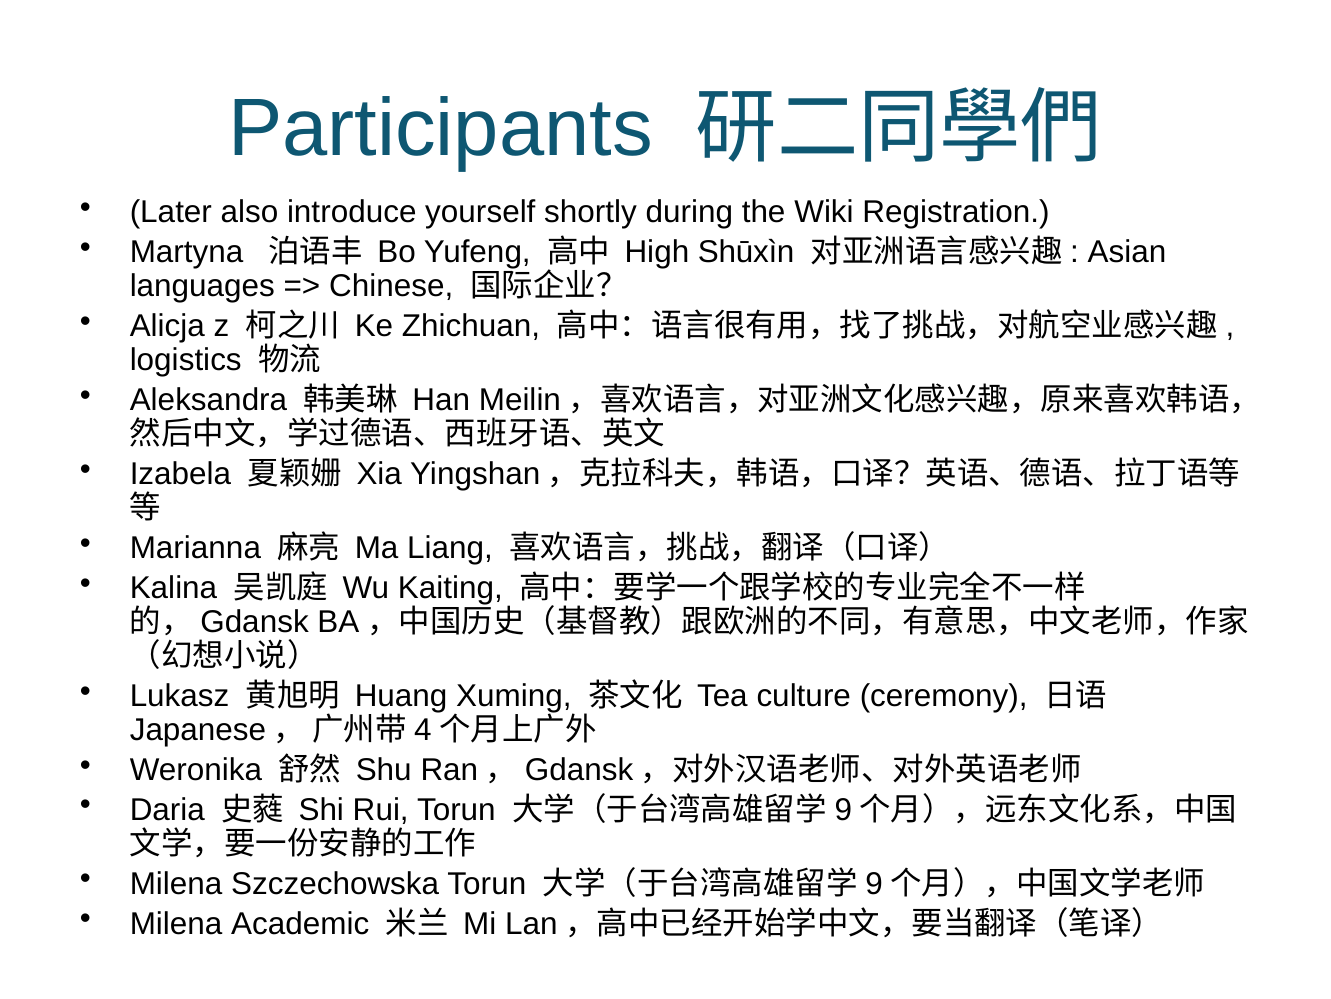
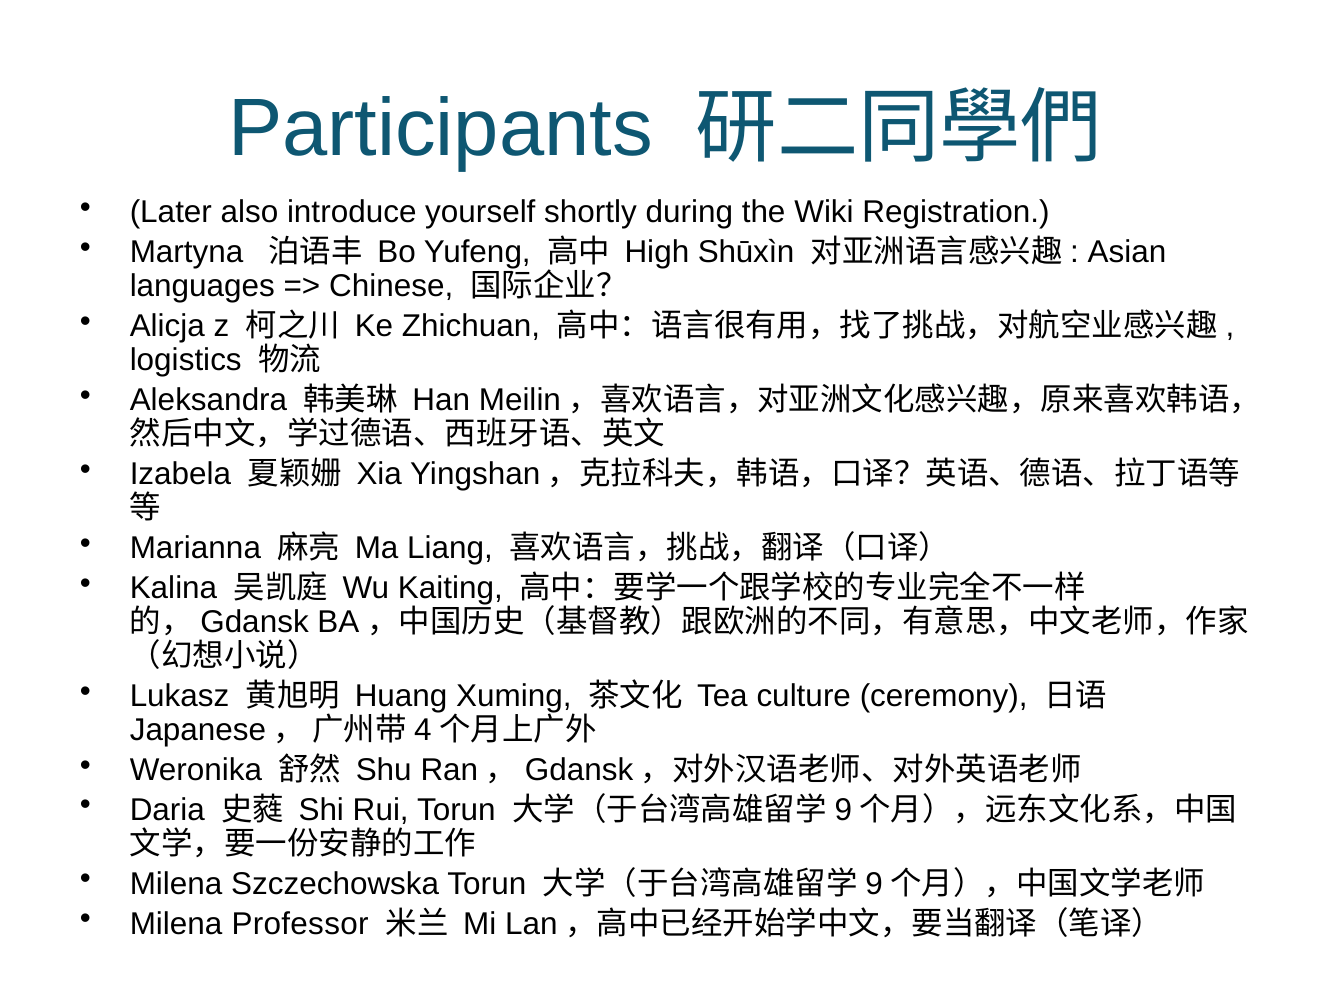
Academic: Academic -> Professor (300, 923)
